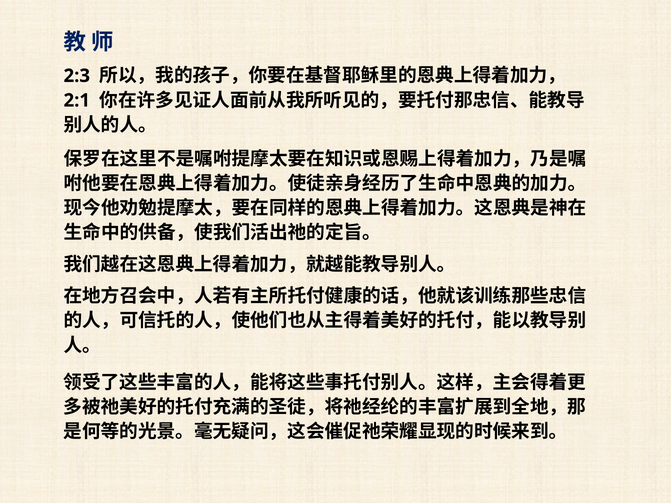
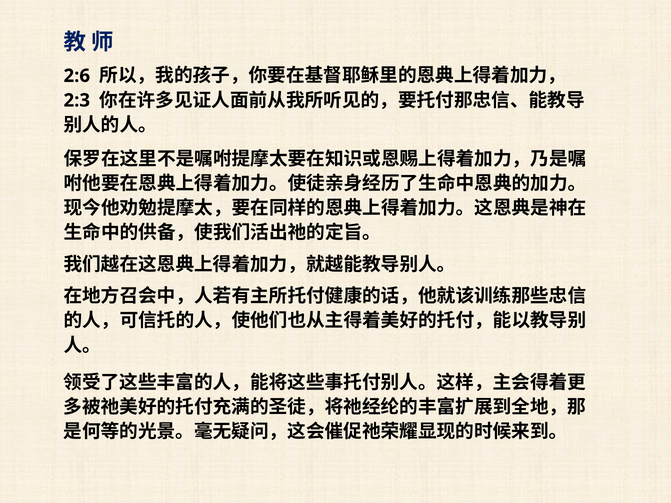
2:3: 2:3 -> 2:6 (77, 76)
2:1: 2:1 -> 2:3 (77, 100)
